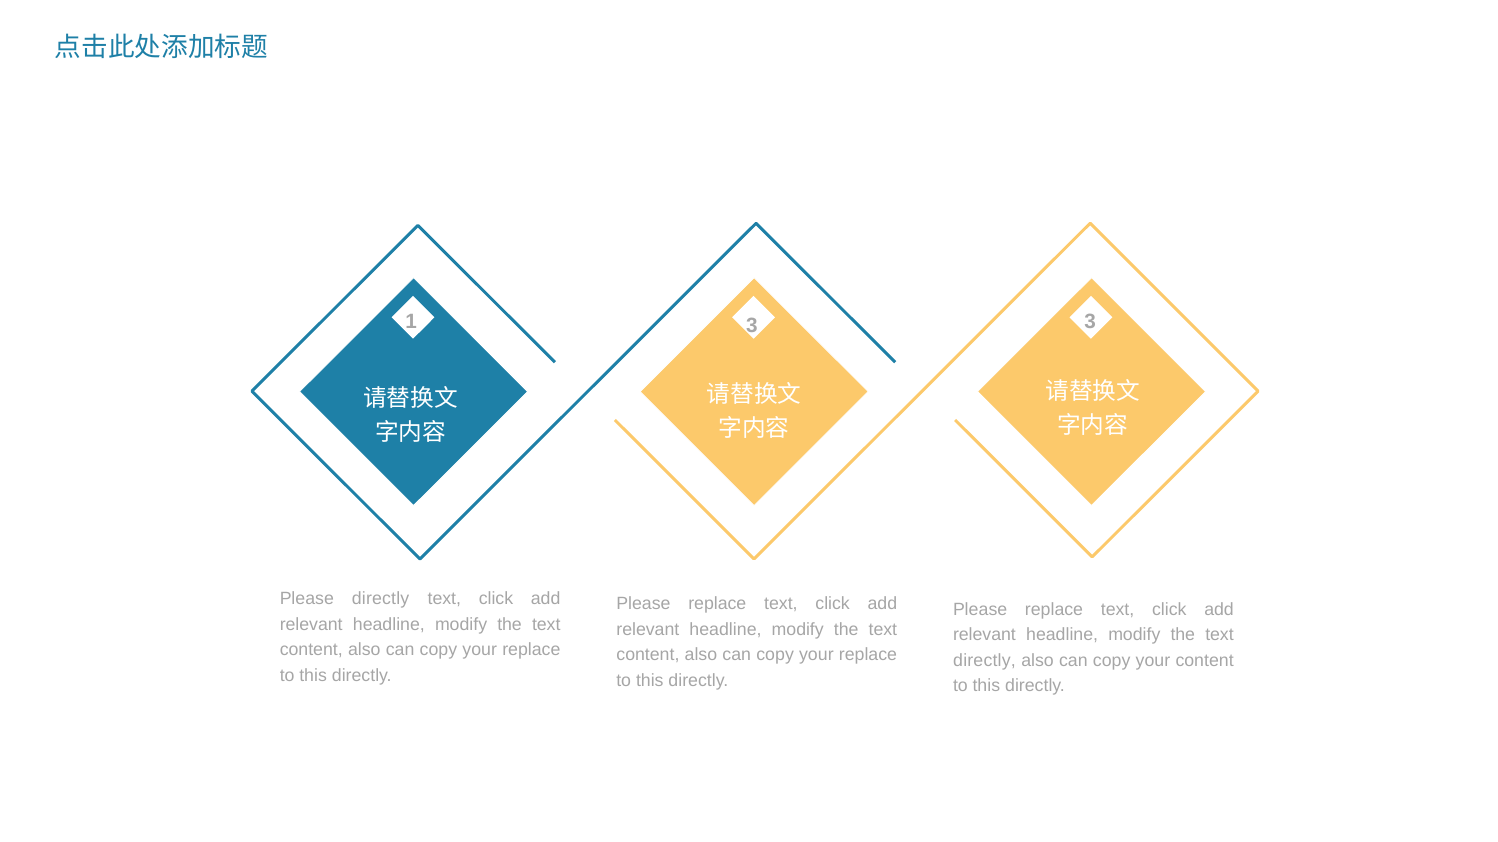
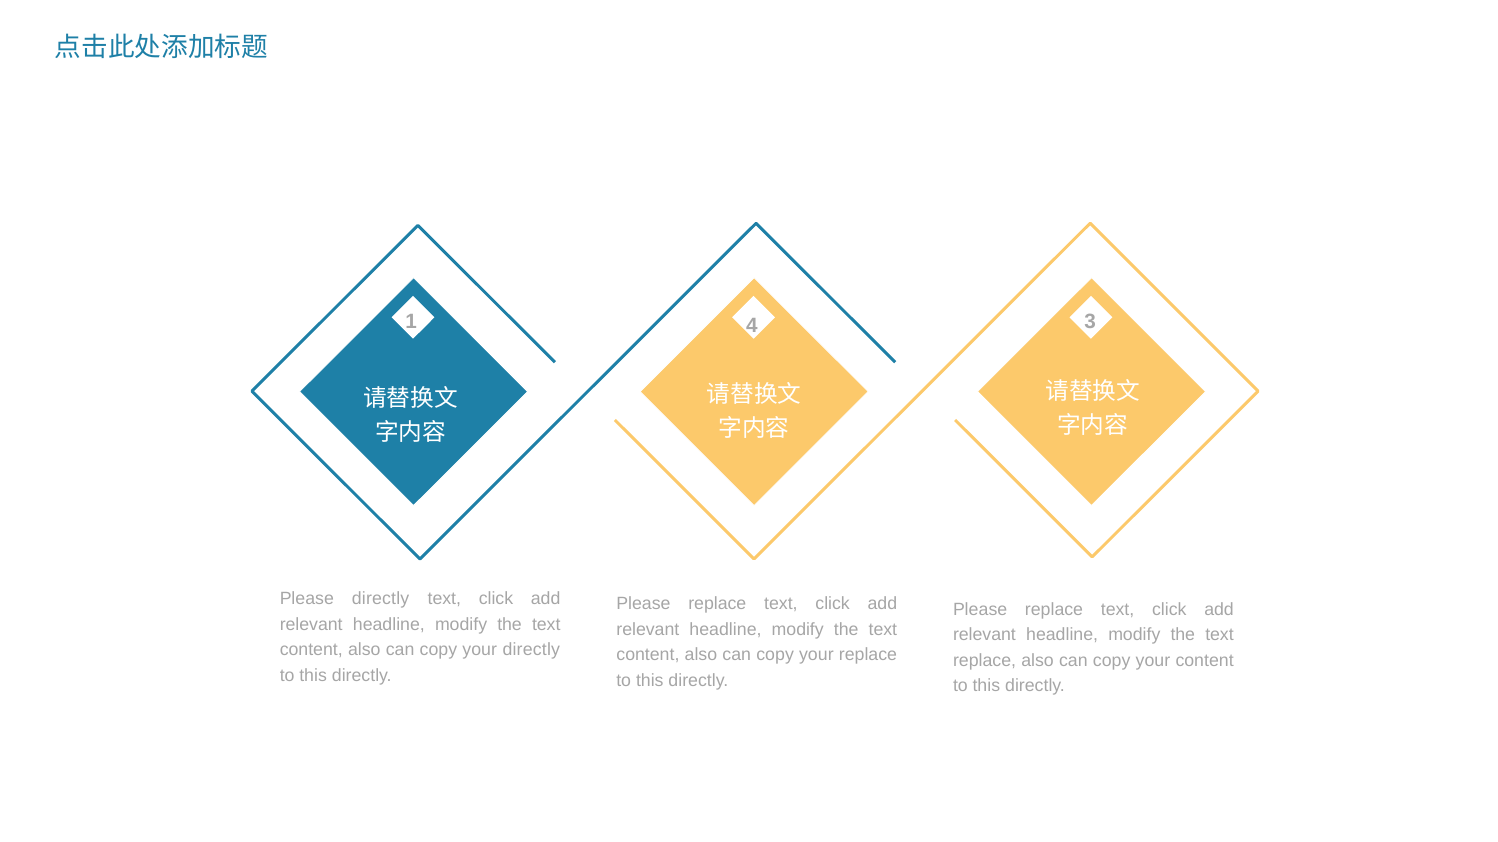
1 3: 3 -> 4 (752, 325)
replace: replace -> directly (531, 650)
directly: directly -> replace (985, 661)
